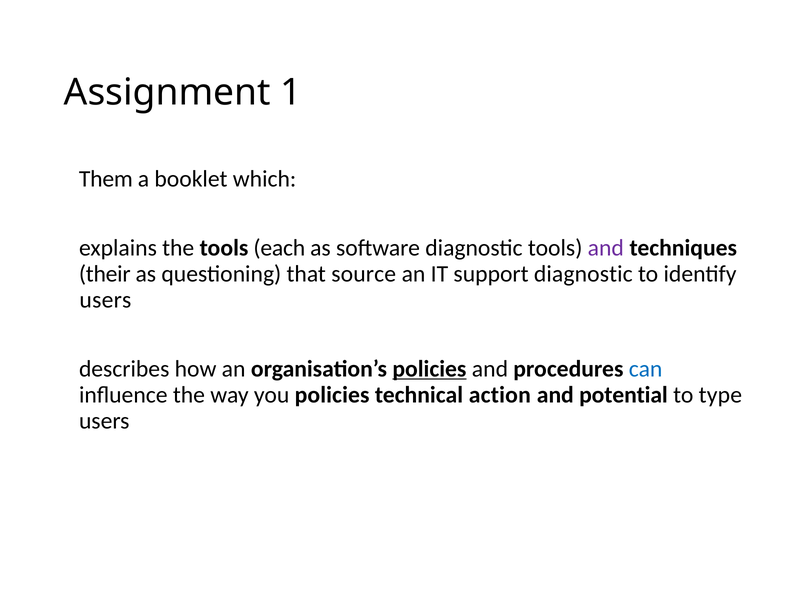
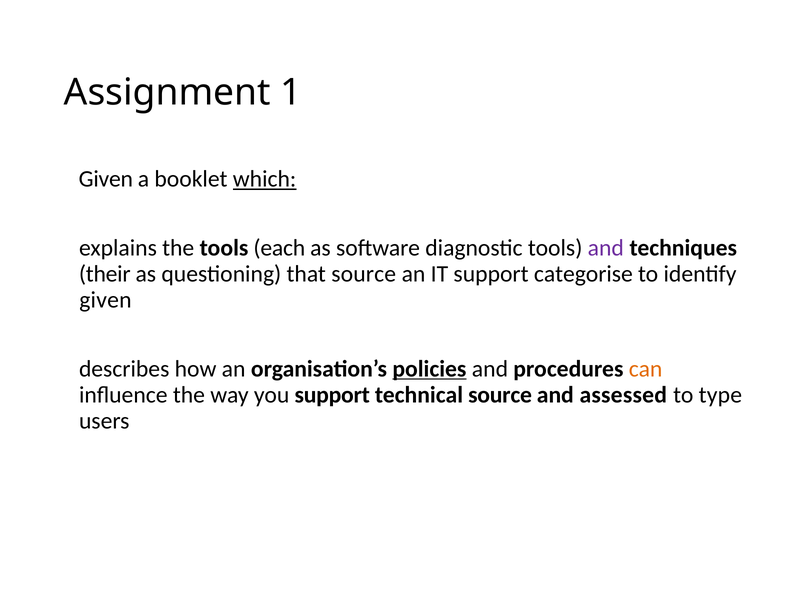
Them: Them -> Given (106, 179)
which underline: none -> present (265, 179)
support diagnostic: diagnostic -> categorise (583, 274)
users: users -> given (105, 300)
can colour: blue -> orange (646, 369)
you policies: policies -> support (332, 395)
technical action: action -> source (500, 395)
potential: potential -> assessed (623, 395)
